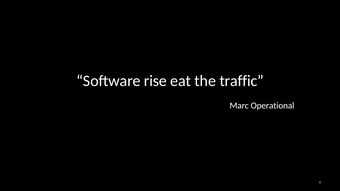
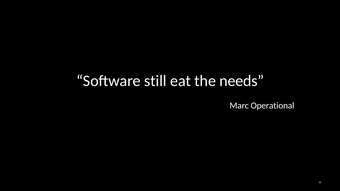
rise: rise -> still (155, 81)
traffic: traffic -> needs (242, 81)
